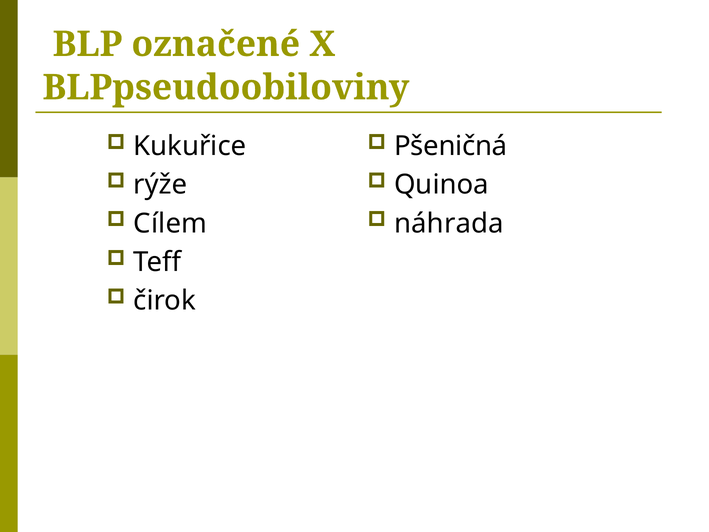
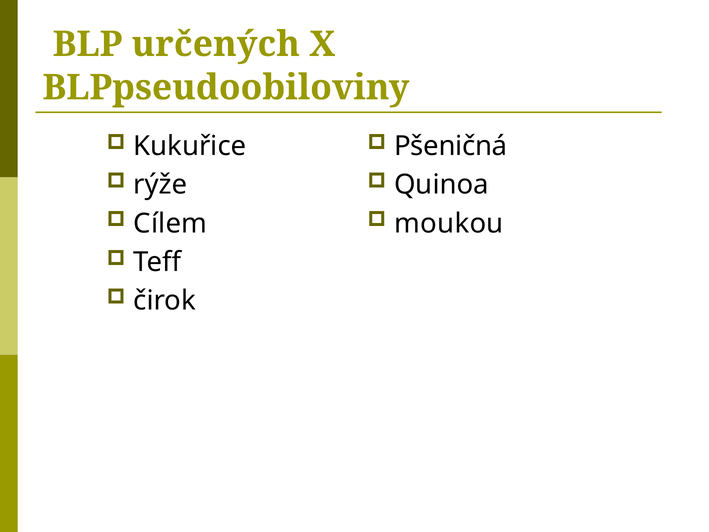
označené: označené -> určených (216, 44)
náhrada: náhrada -> moukou (449, 223)
